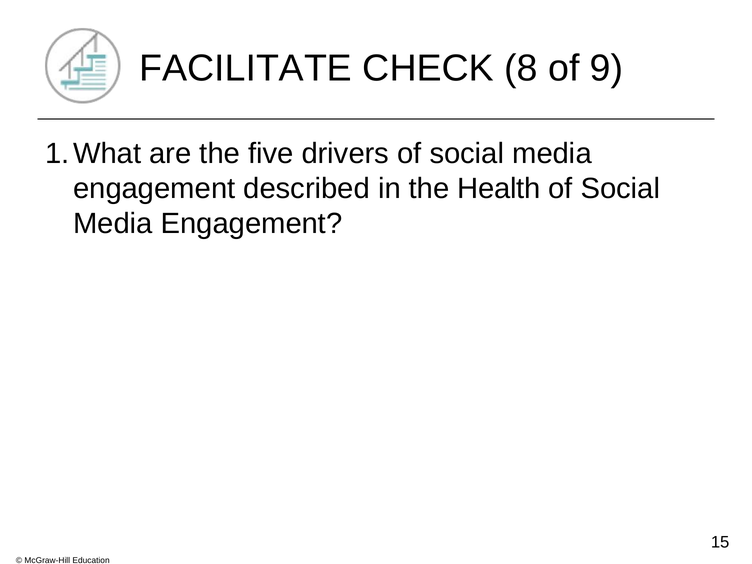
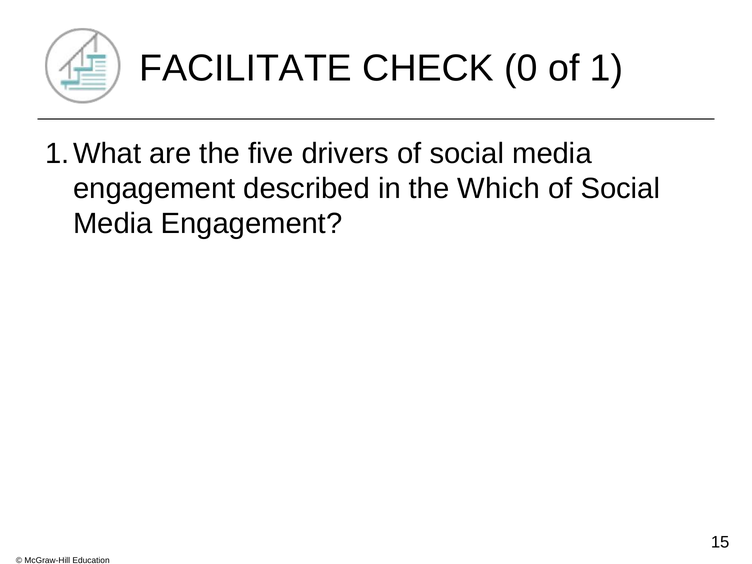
8: 8 -> 0 (521, 68)
9: 9 -> 1 (607, 68)
Health: Health -> Which (499, 189)
